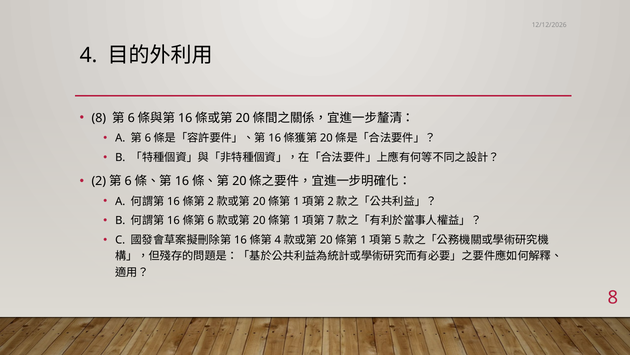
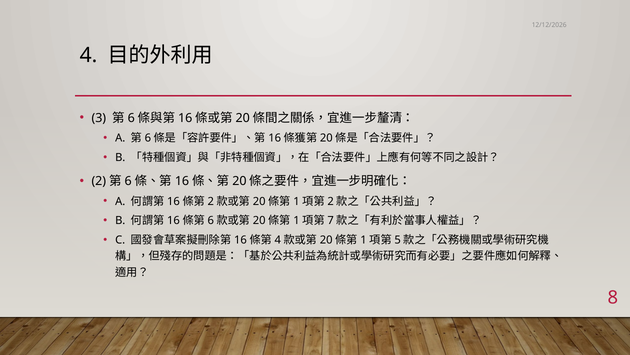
8: 8 -> 3 (99, 118)
